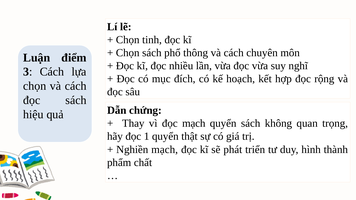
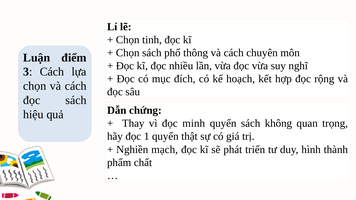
đọc mạch: mạch -> minh (194, 124)
